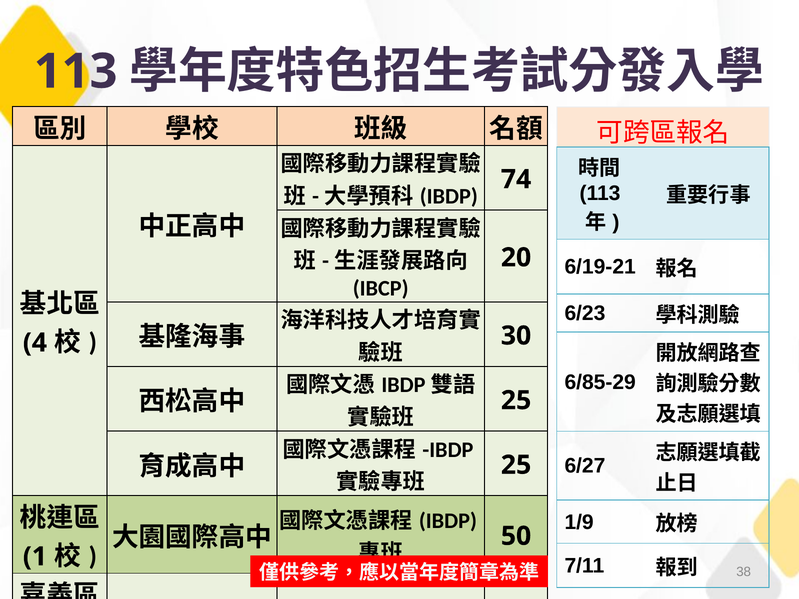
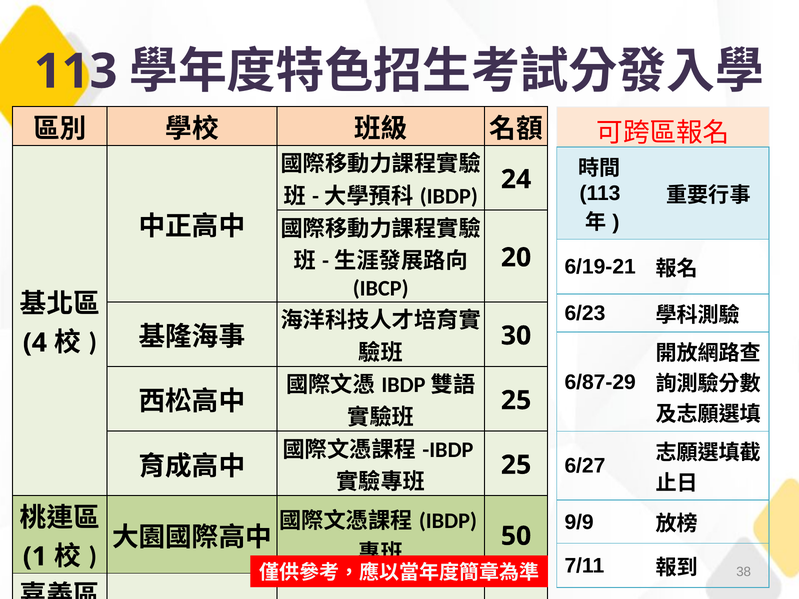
74: 74 -> 24 (516, 179)
6/85-29: 6/85-29 -> 6/87-29 (600, 382)
1/9: 1/9 -> 9/9 (579, 522)
